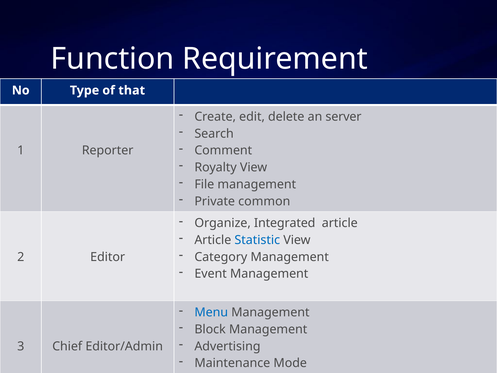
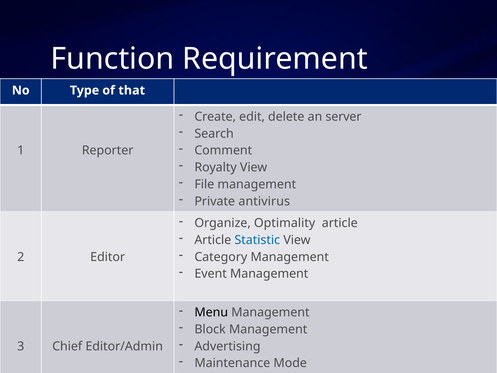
common: common -> antivirus (264, 201)
Integrated: Integrated -> Optimality (285, 223)
Menu colour: blue -> black (211, 312)
